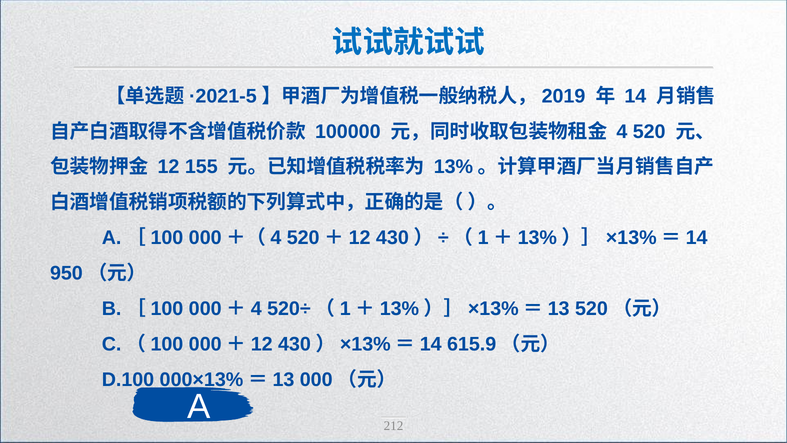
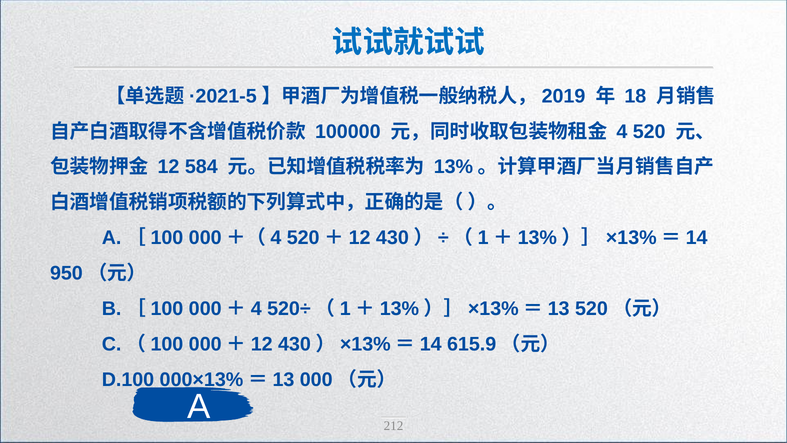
14: 14 -> 18 (635, 96)
155: 155 -> 584 (201, 167)
